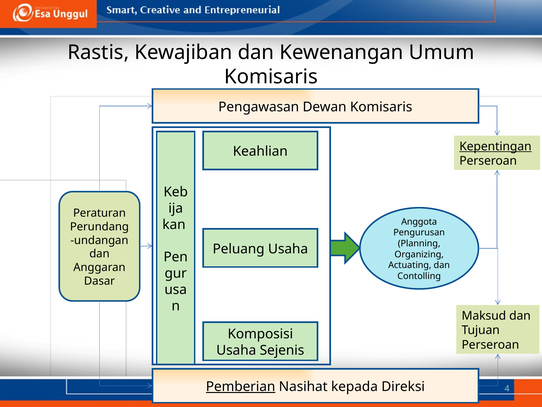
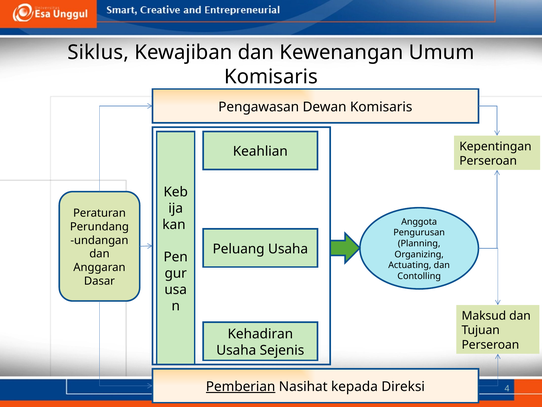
Rastis: Rastis -> Siklus (98, 52)
Kepentingan underline: present -> none (495, 146)
Komposisi: Komposisi -> Kehadiran (260, 334)
